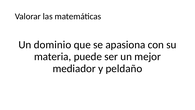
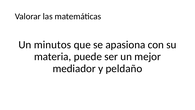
dominio: dominio -> minutos (52, 45)
